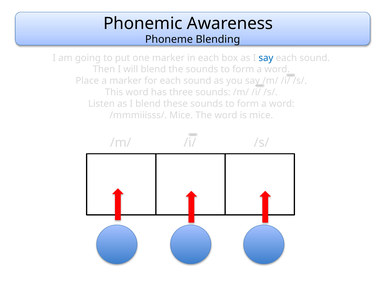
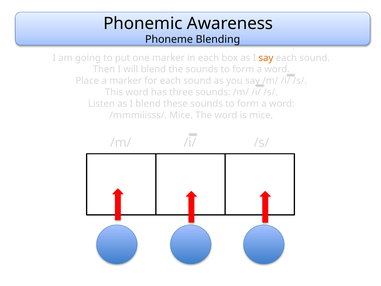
say colour: blue -> orange (266, 58)
